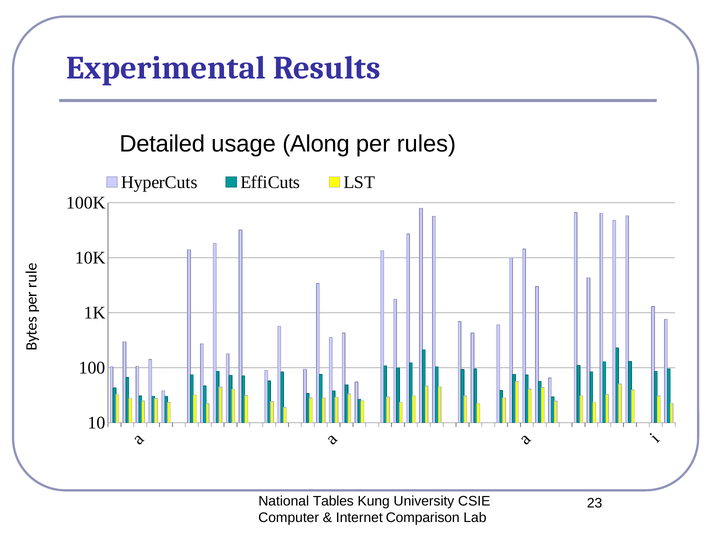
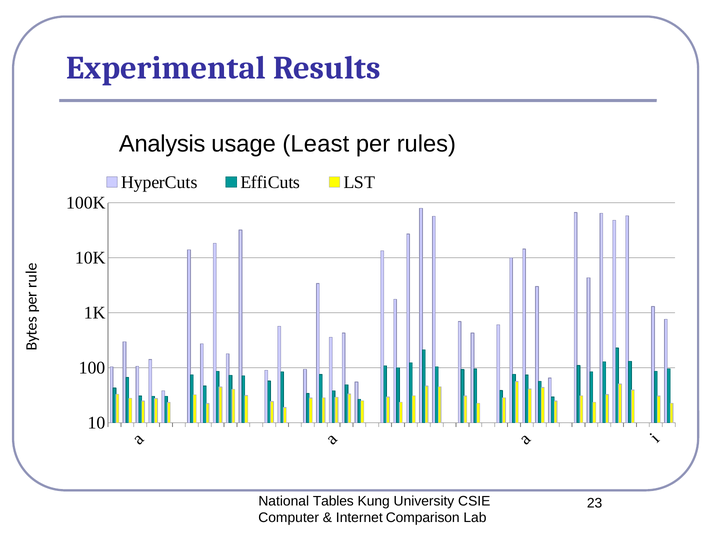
Detailed: Detailed -> Analysis (162, 144)
Along: Along -> Least (316, 144)
